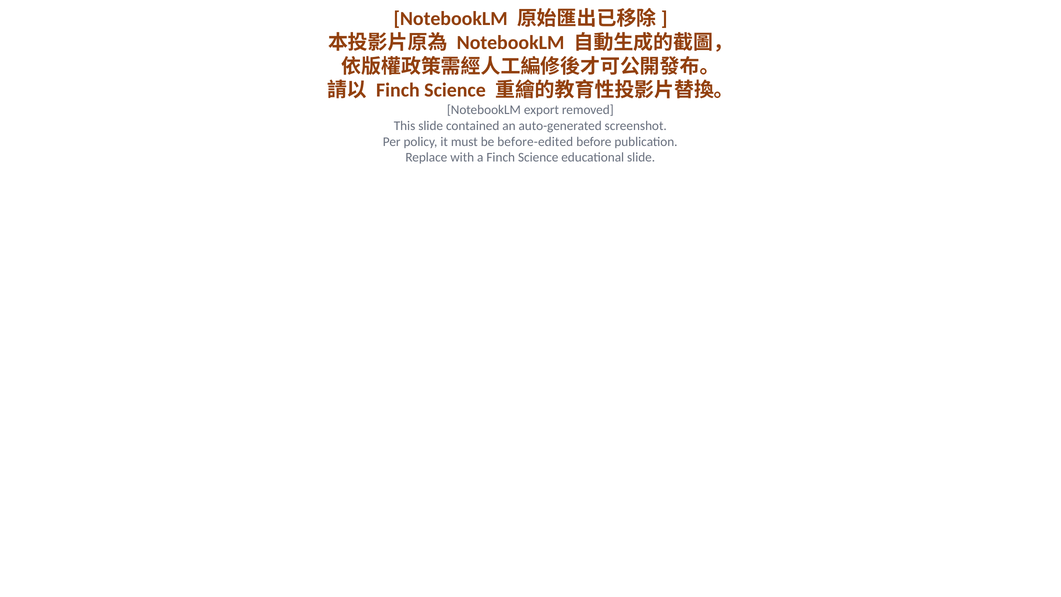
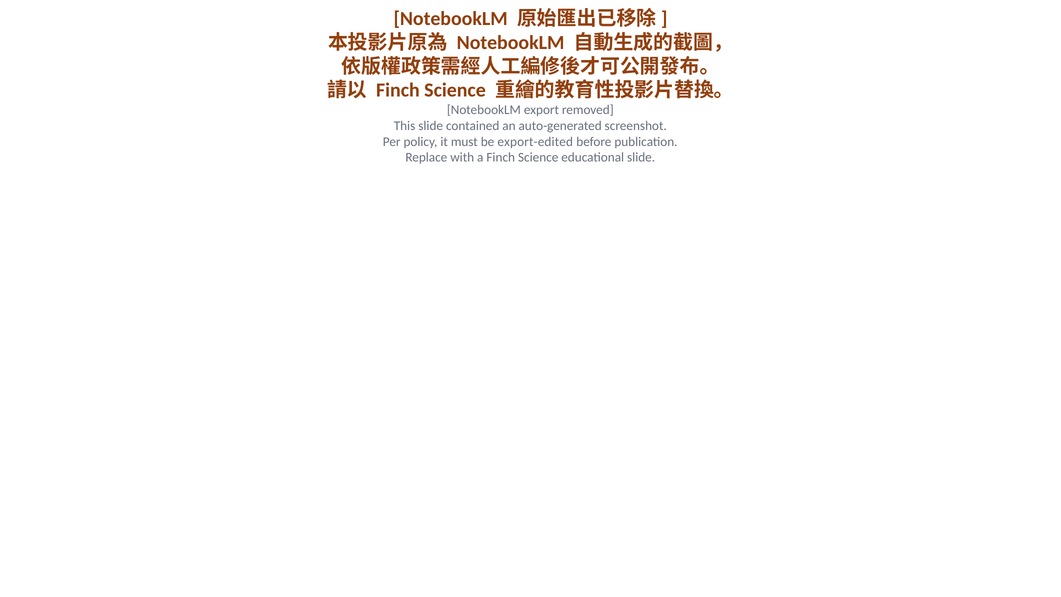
before-edited: before-edited -> export-edited (535, 142)
